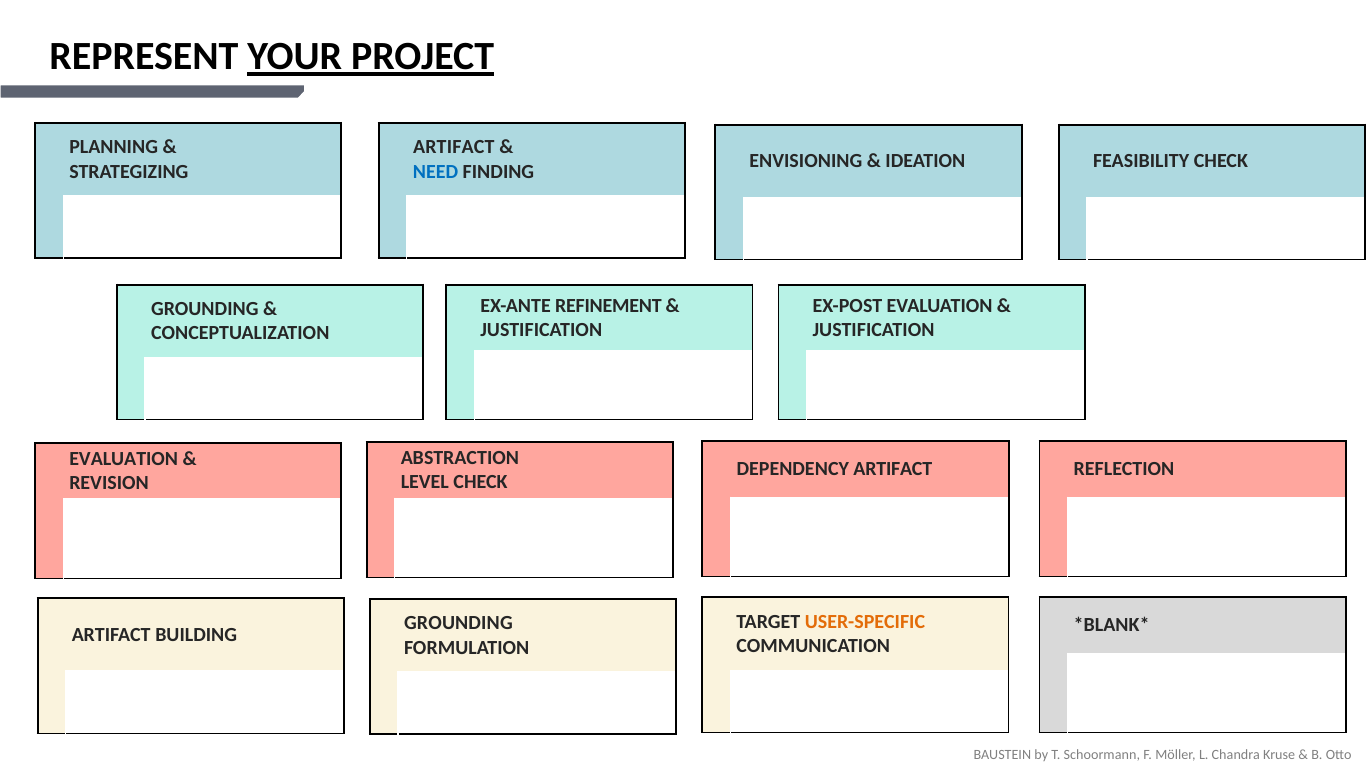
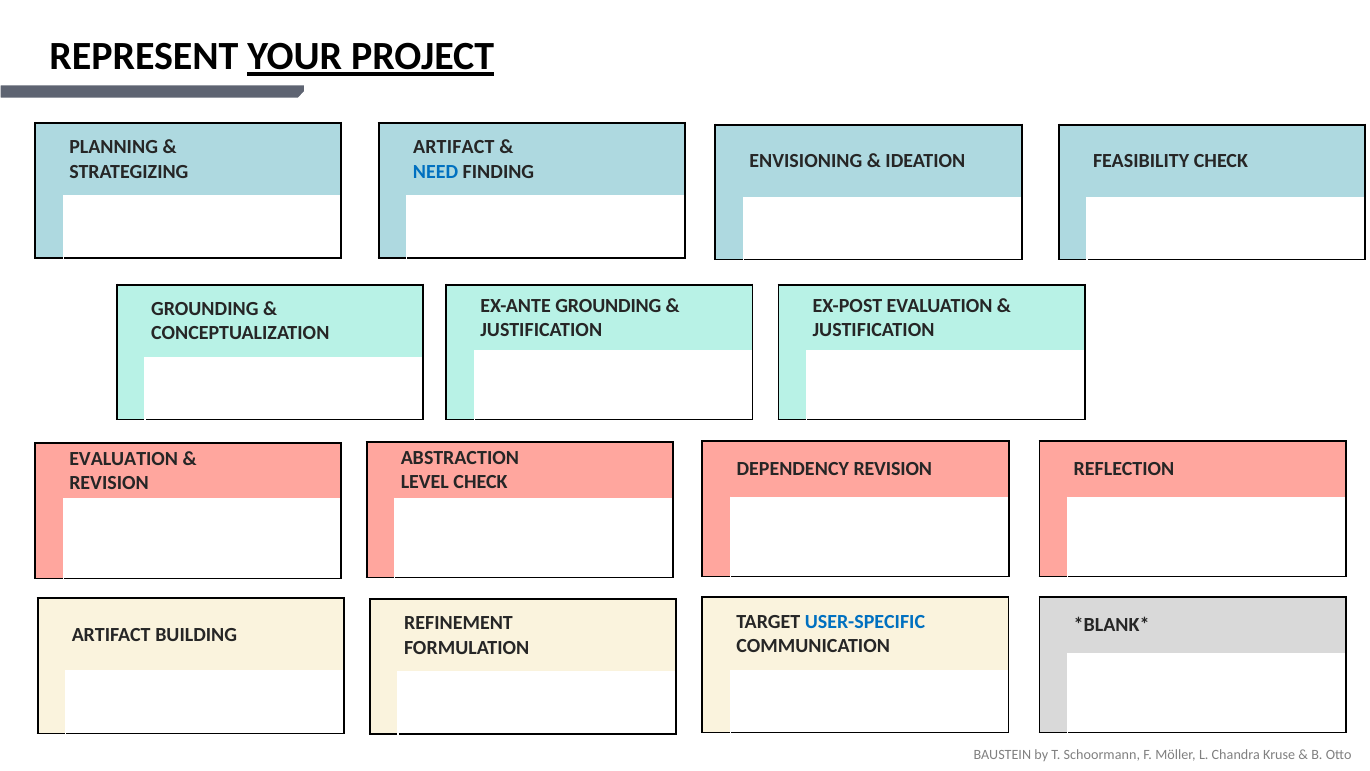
EX-ANTE REFINEMENT: REFINEMENT -> GROUNDING (608, 305)
DEPENDENCY ARTIFACT: ARTIFACT -> REVISION (893, 469)
USER-SPECIFIC colour: orange -> blue (865, 621)
GROUNDING: GROUNDING -> REFINEMENT (458, 623)
